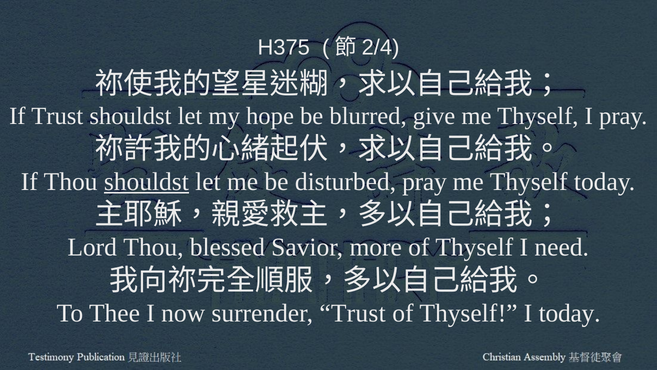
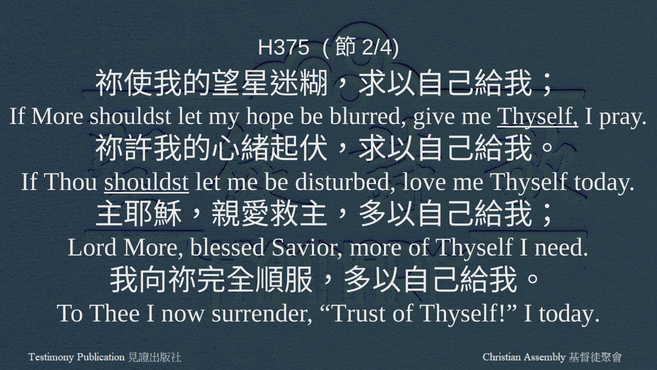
If Trust: Trust -> More (57, 116)
Thyself underline: none -> present (538, 116)
disturbed pray: pray -> love (424, 181)
Lord Thou: Thou -> More (154, 247)
